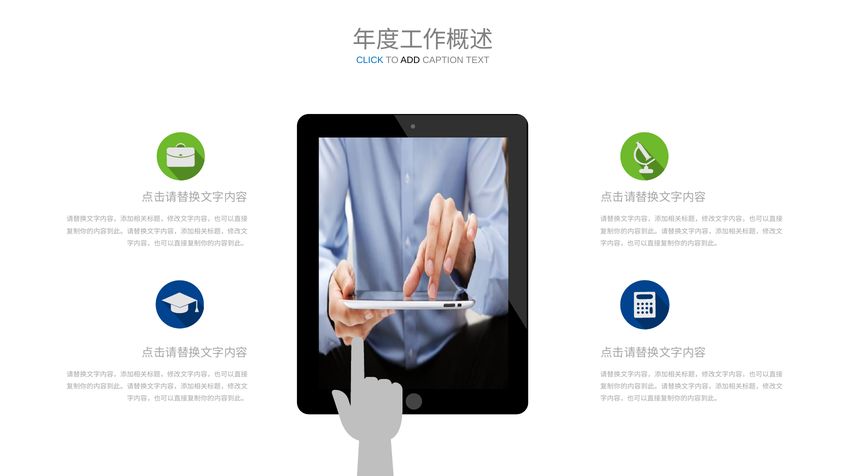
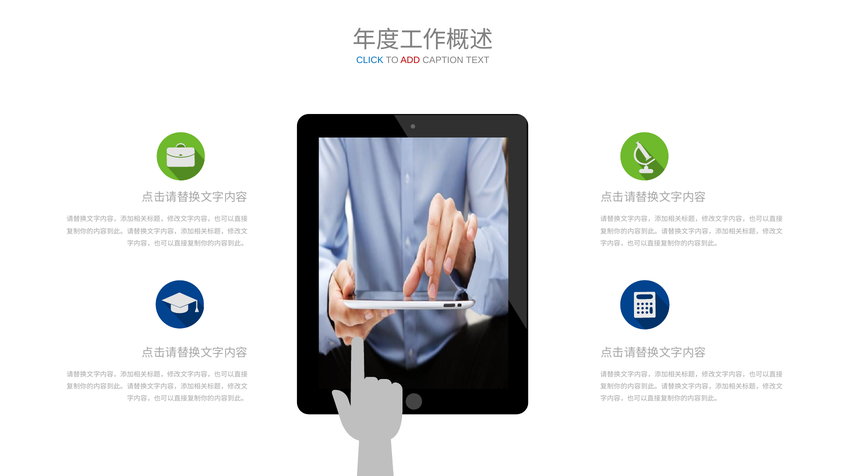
ADD colour: black -> red (410, 60)
